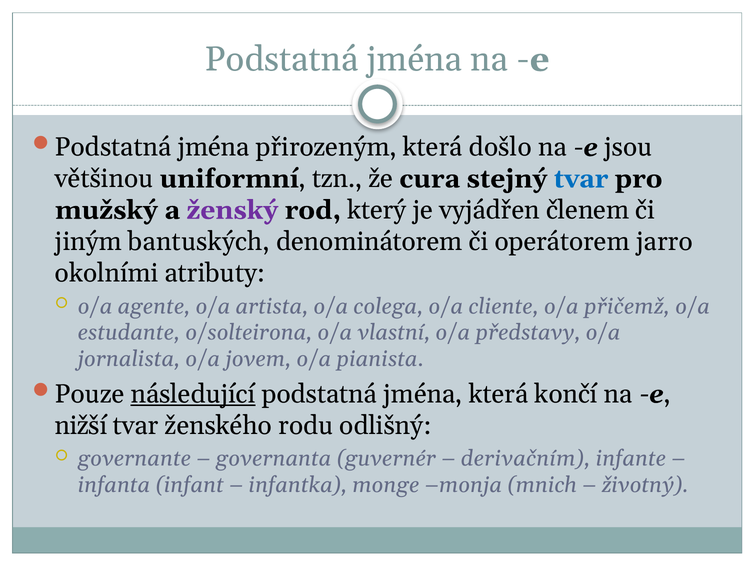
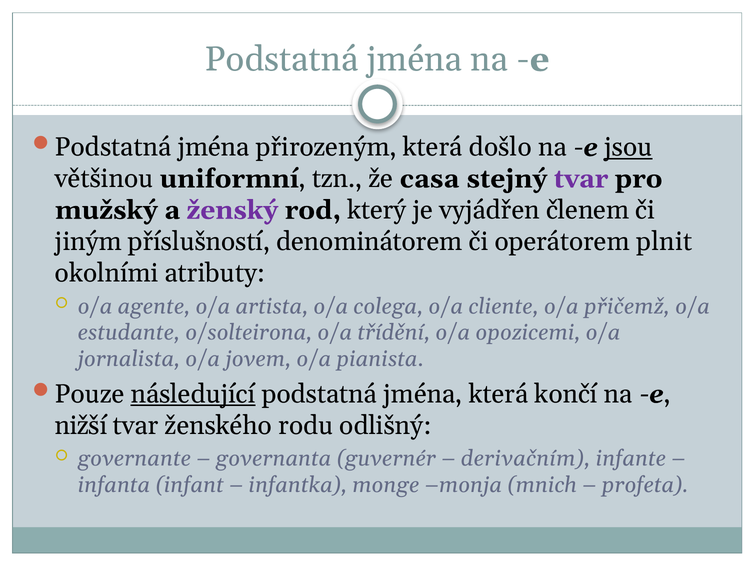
jsou underline: none -> present (628, 147)
cura: cura -> casa (430, 179)
tvar colour: blue -> purple (581, 179)
bantuských: bantuských -> příslušností (199, 242)
jarro: jarro -> plnit (664, 242)
vlastní: vlastní -> třídění (394, 333)
představy: představy -> opozicemi (528, 333)
životný: životný -> profeta (645, 485)
